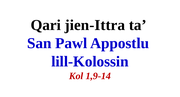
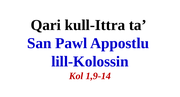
jien-Ittra: jien-Ittra -> kull-Ittra (95, 25)
